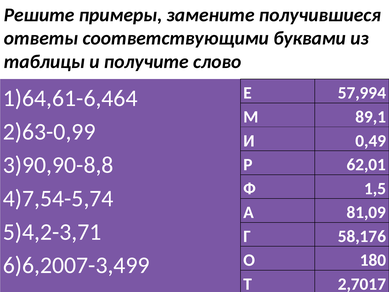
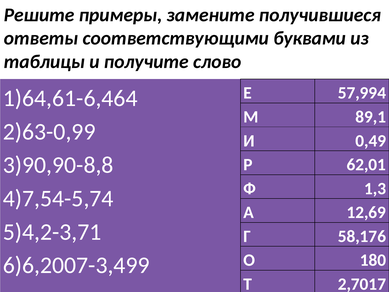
1,5: 1,5 -> 1,3 (375, 188)
81,09: 81,09 -> 12,69 (366, 212)
